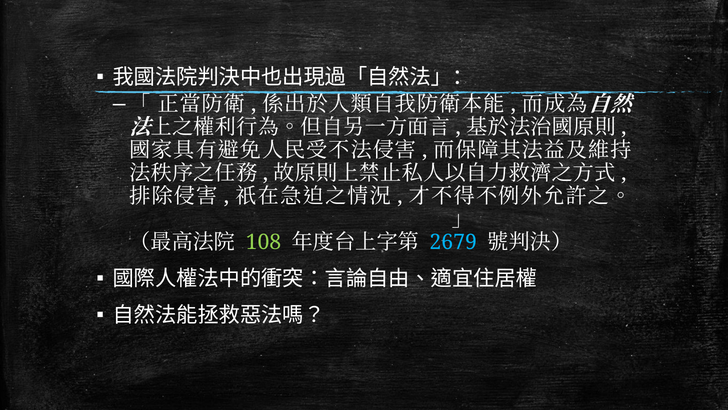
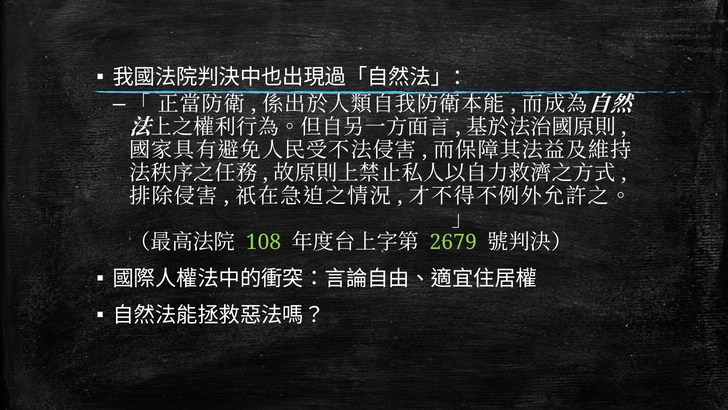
2679 colour: light blue -> light green (453, 242)
